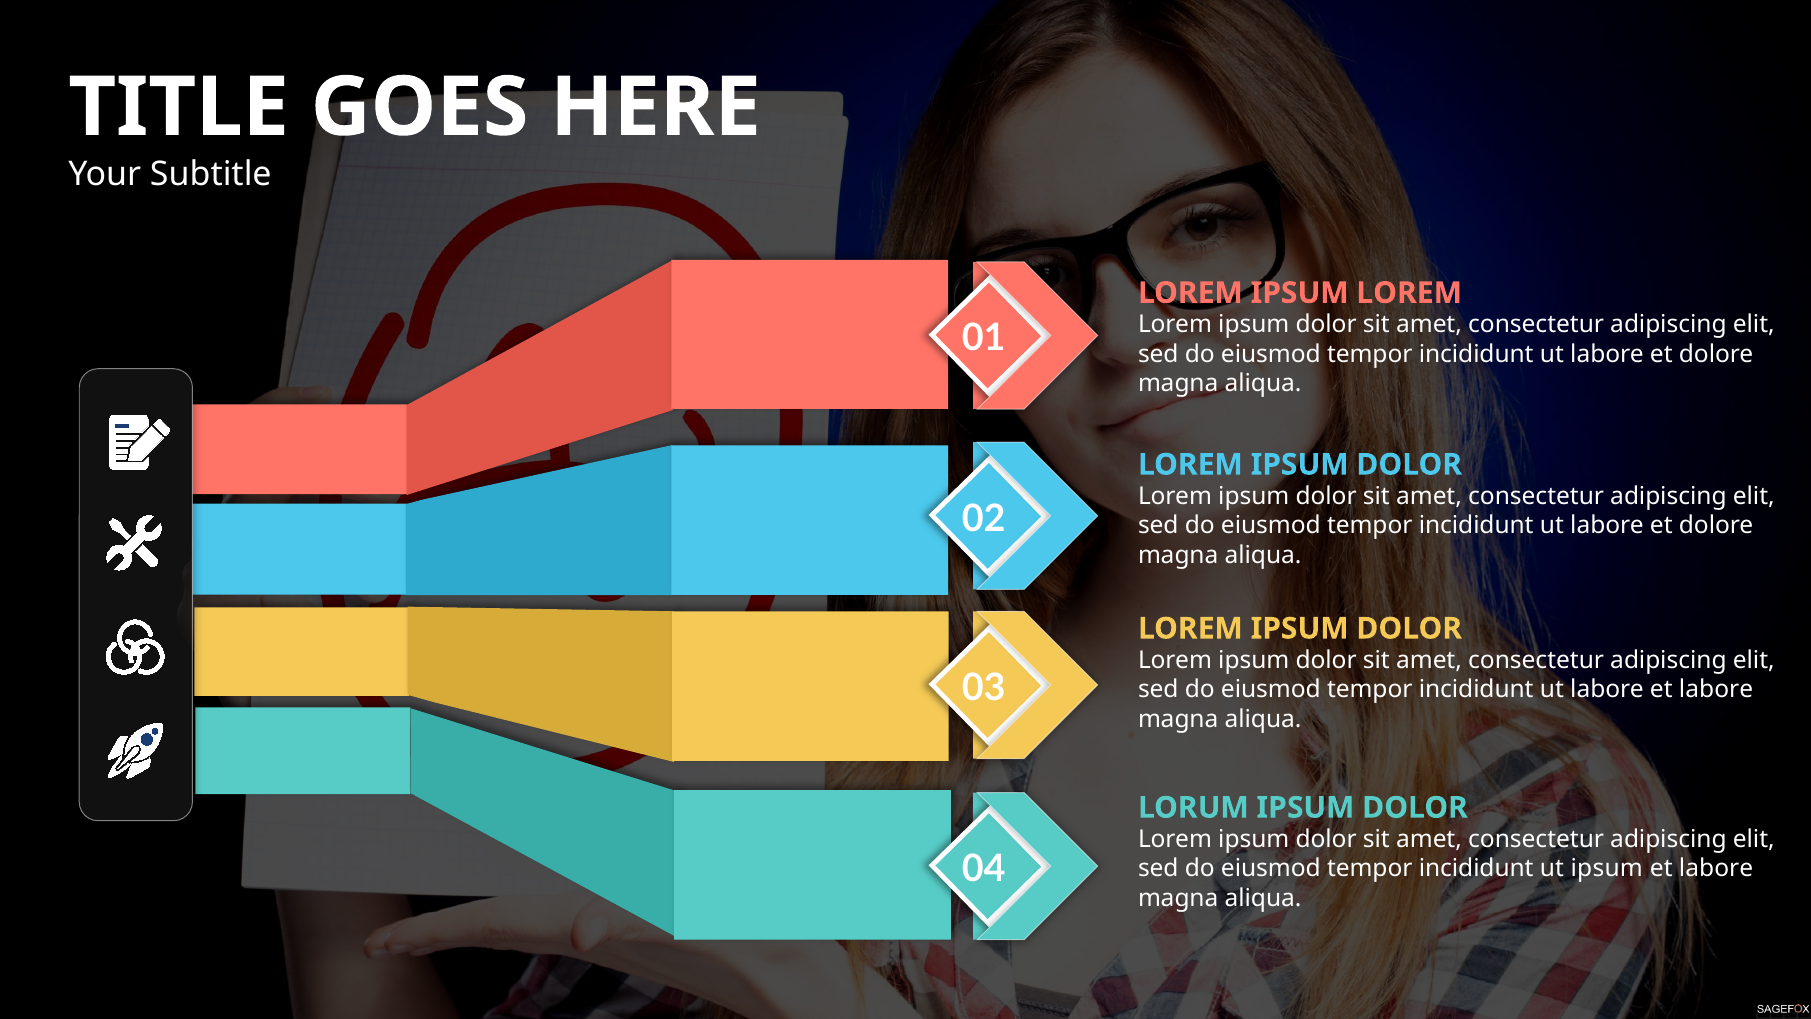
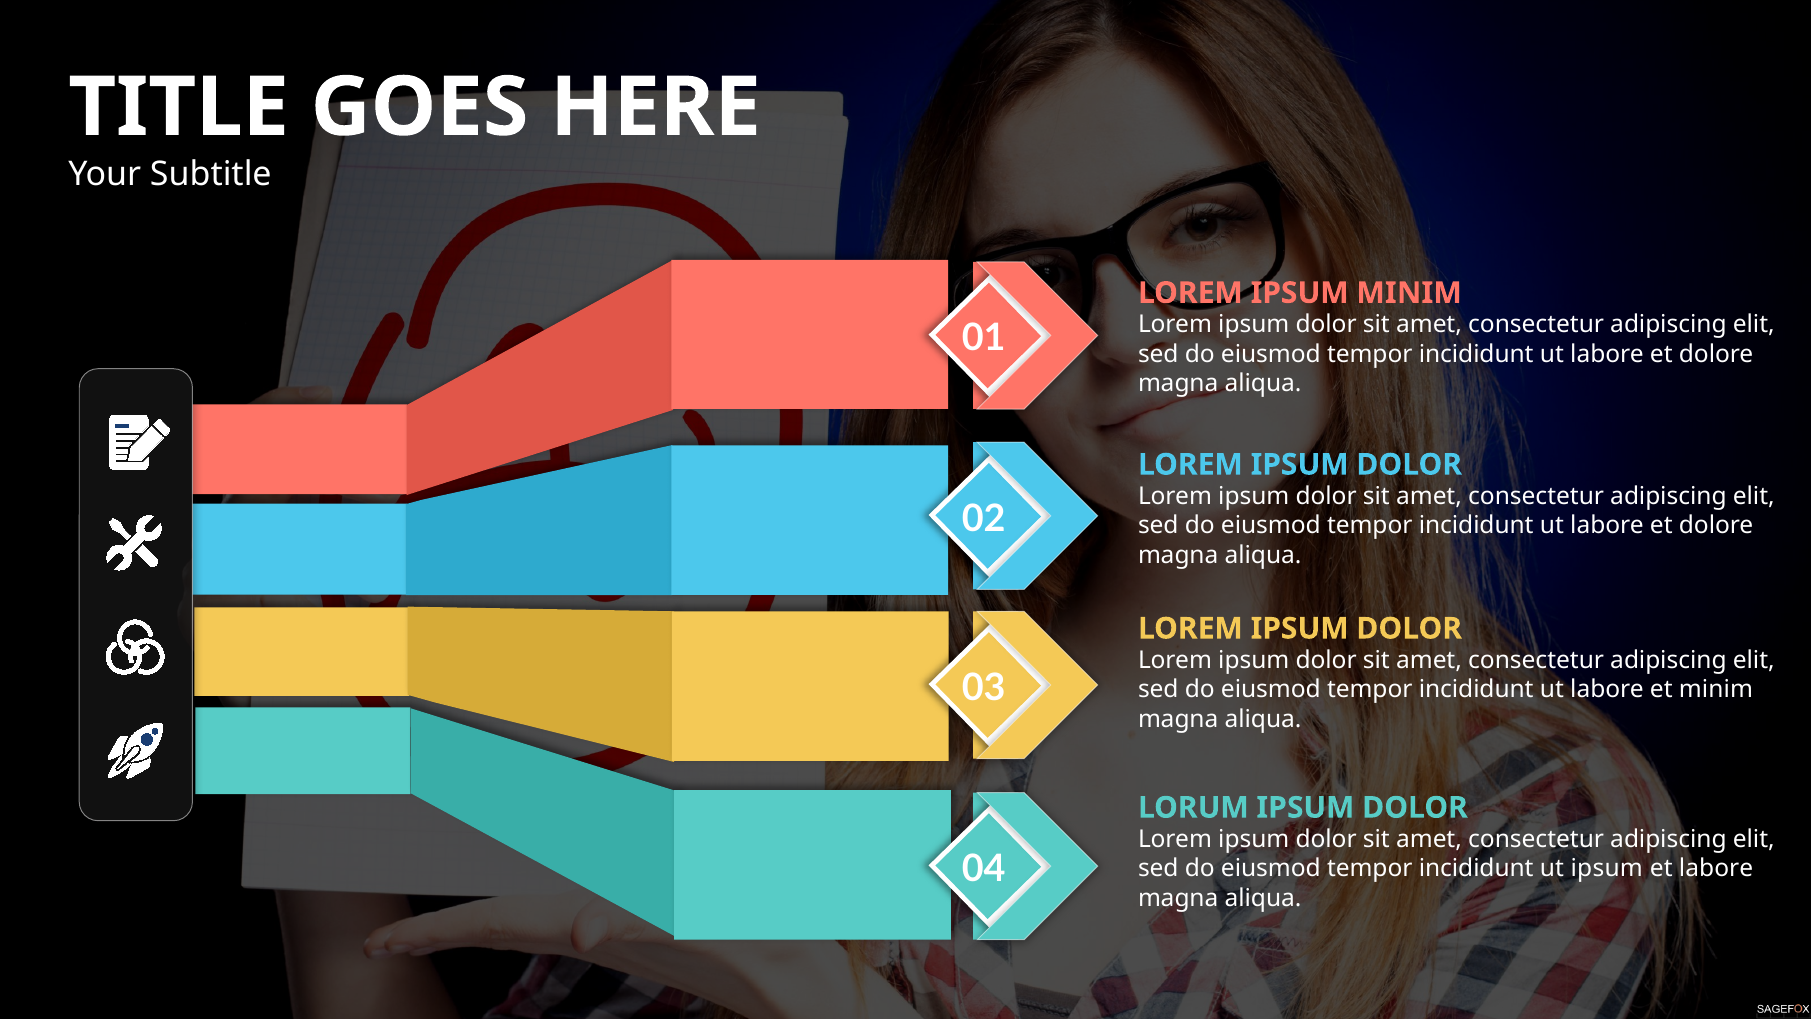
IPSUM LOREM: LOREM -> MINIM (1409, 293)
labore et labore: labore -> minim (1716, 689)
